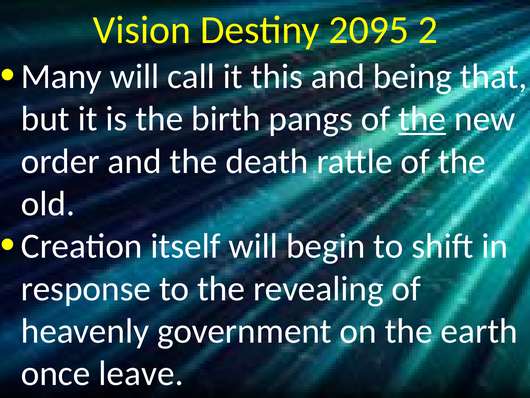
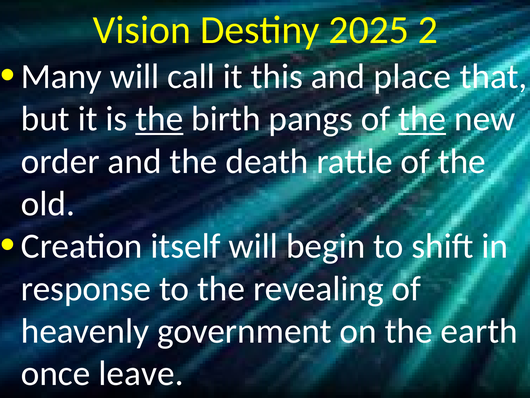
2095: 2095 -> 2025 (369, 30)
being: being -> place (412, 76)
the underline: none -> present (159, 119)
